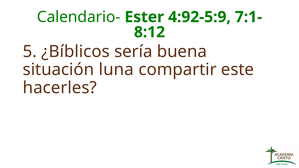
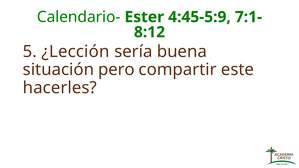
4:92-5:9: 4:92-5:9 -> 4:45-5:9 (199, 17)
¿Bíblicos: ¿Bíblicos -> ¿Lección (76, 52)
luna: luna -> pero (116, 70)
